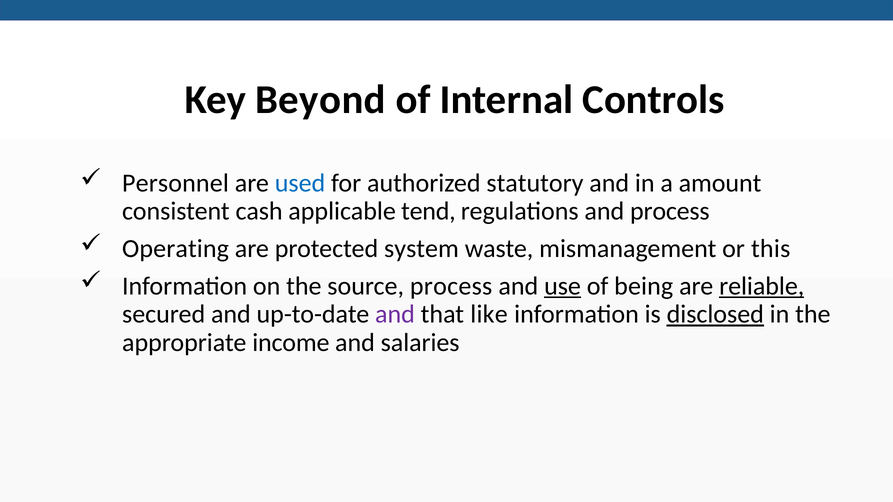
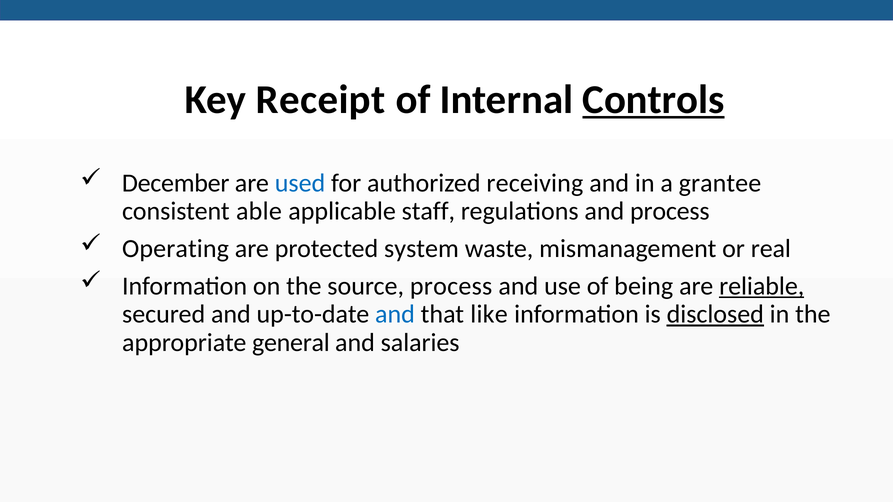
Beyond: Beyond -> Receipt (321, 100)
Controls underline: none -> present (653, 100)
Personnel: Personnel -> December (176, 183)
statutory: statutory -> receiving (535, 183)
amount: amount -> grantee (720, 183)
cash: cash -> able (259, 211)
tend: tend -> staff (428, 211)
this: this -> real (771, 249)
use underline: present -> none (563, 286)
and colour: purple -> blue (395, 315)
income: income -> general (291, 343)
